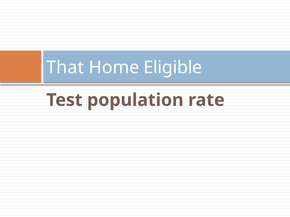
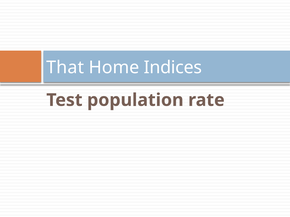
Eligible: Eligible -> Indices (173, 68)
